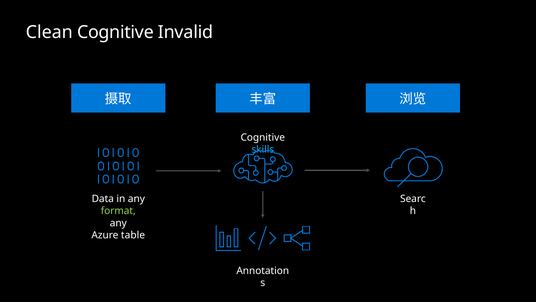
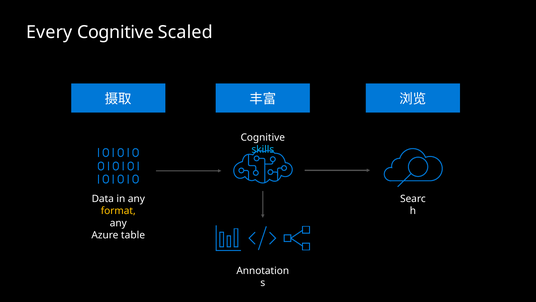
Clean: Clean -> Every (49, 32)
Invalid: Invalid -> Scaled (185, 32)
format colour: light green -> yellow (118, 211)
